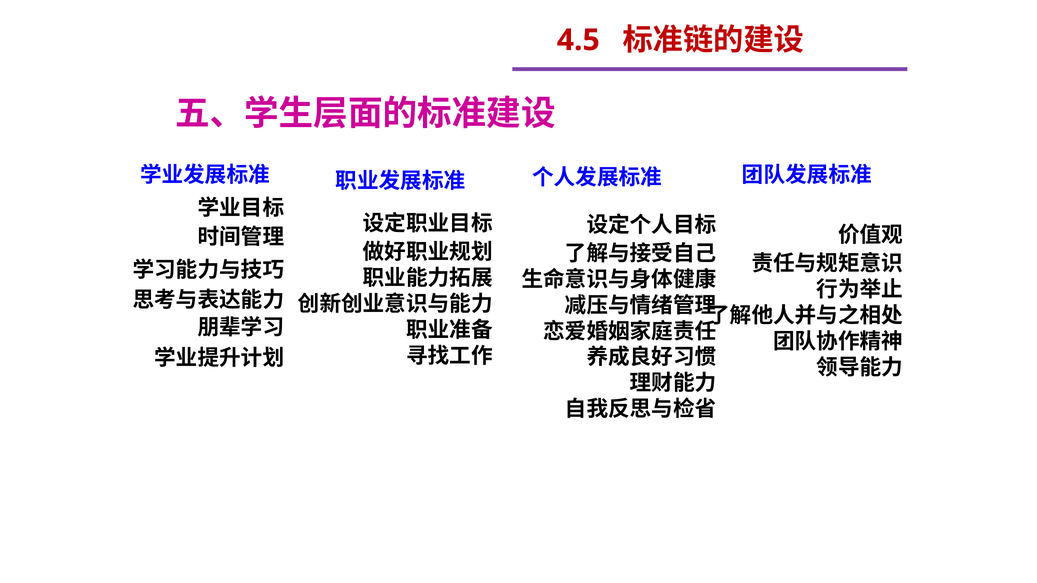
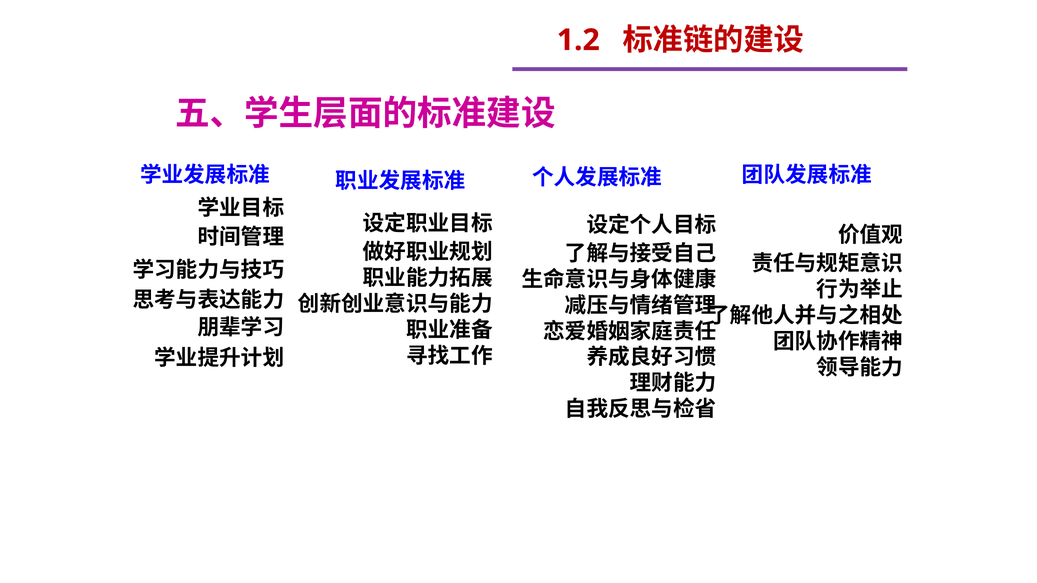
4.5: 4.5 -> 1.2 (578, 40)
